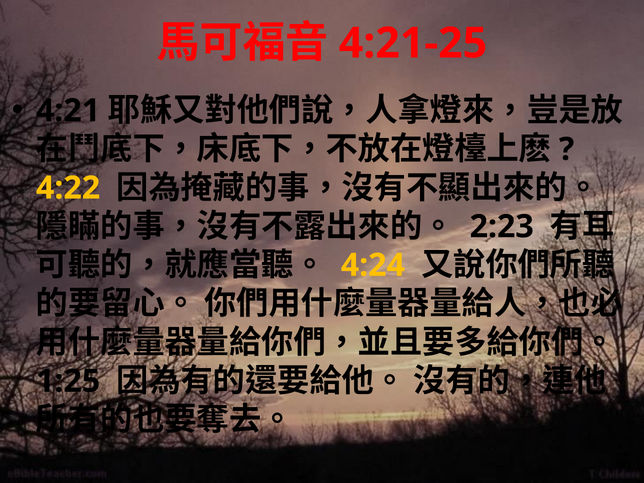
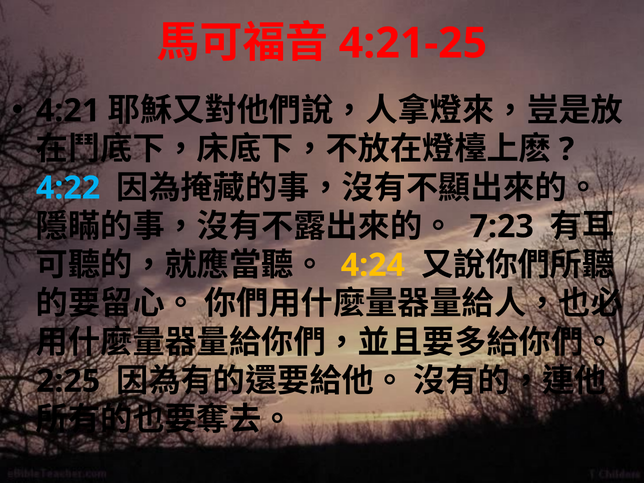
4:22 colour: yellow -> light blue (68, 188)
2:23: 2:23 -> 7:23 (502, 227)
1:25: 1:25 -> 2:25 (68, 381)
